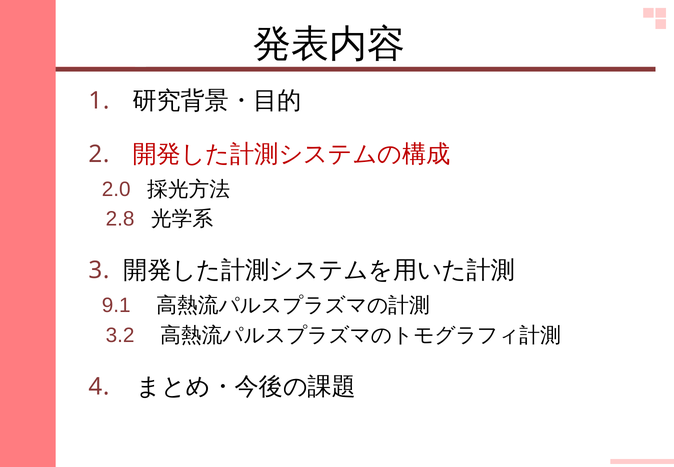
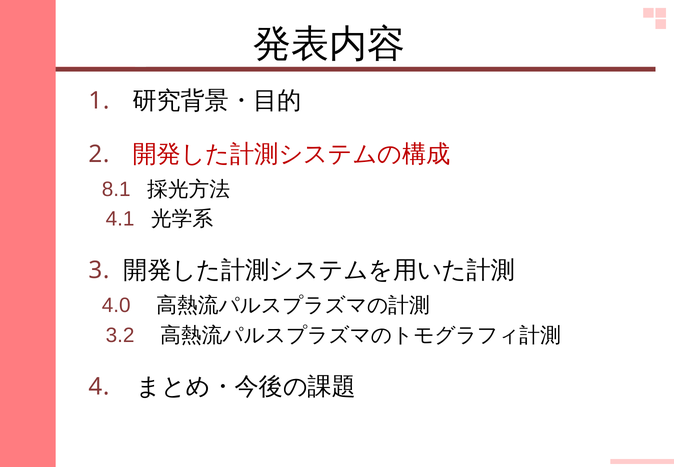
2.0: 2.0 -> 8.1 (116, 189)
2.8: 2.8 -> 4.1 (120, 219)
9.1: 9.1 -> 4.0 (116, 305)
